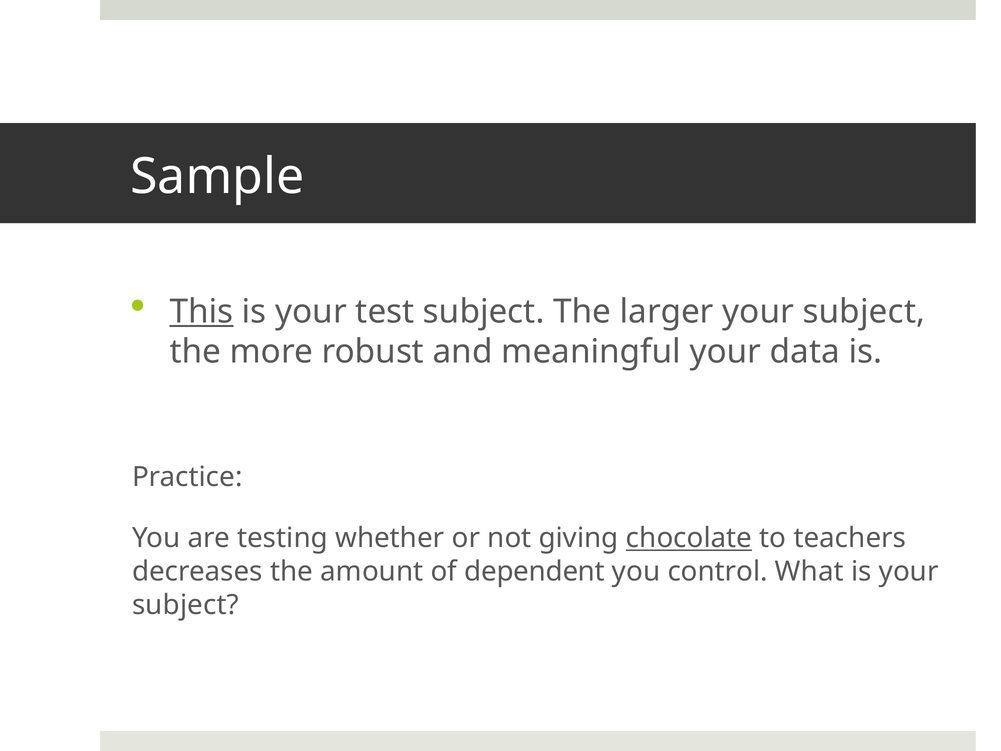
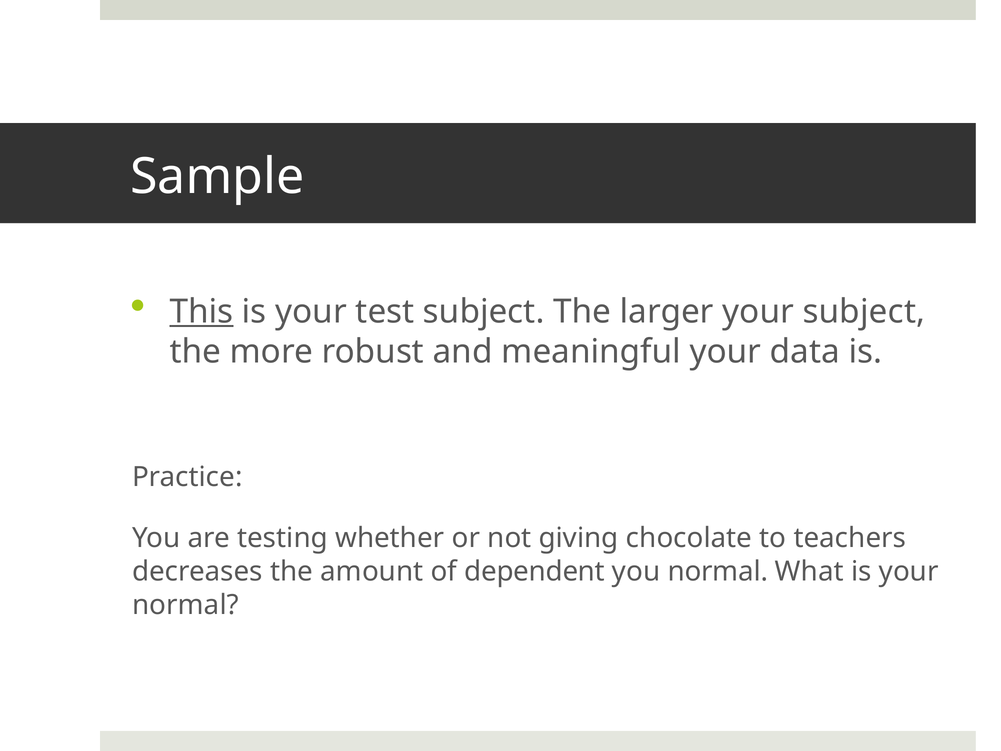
chocolate underline: present -> none (689, 538)
you control: control -> normal (718, 571)
subject: subject -> normal (185, 605)
